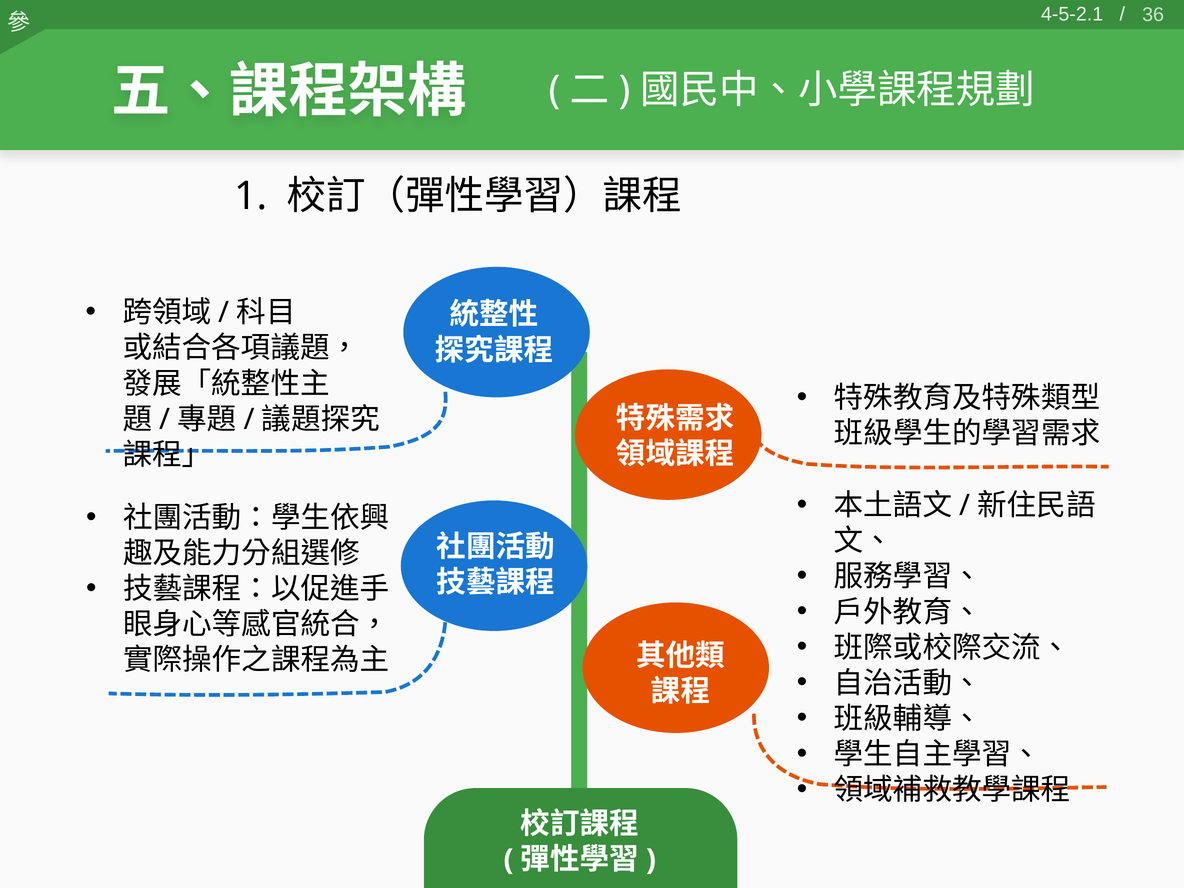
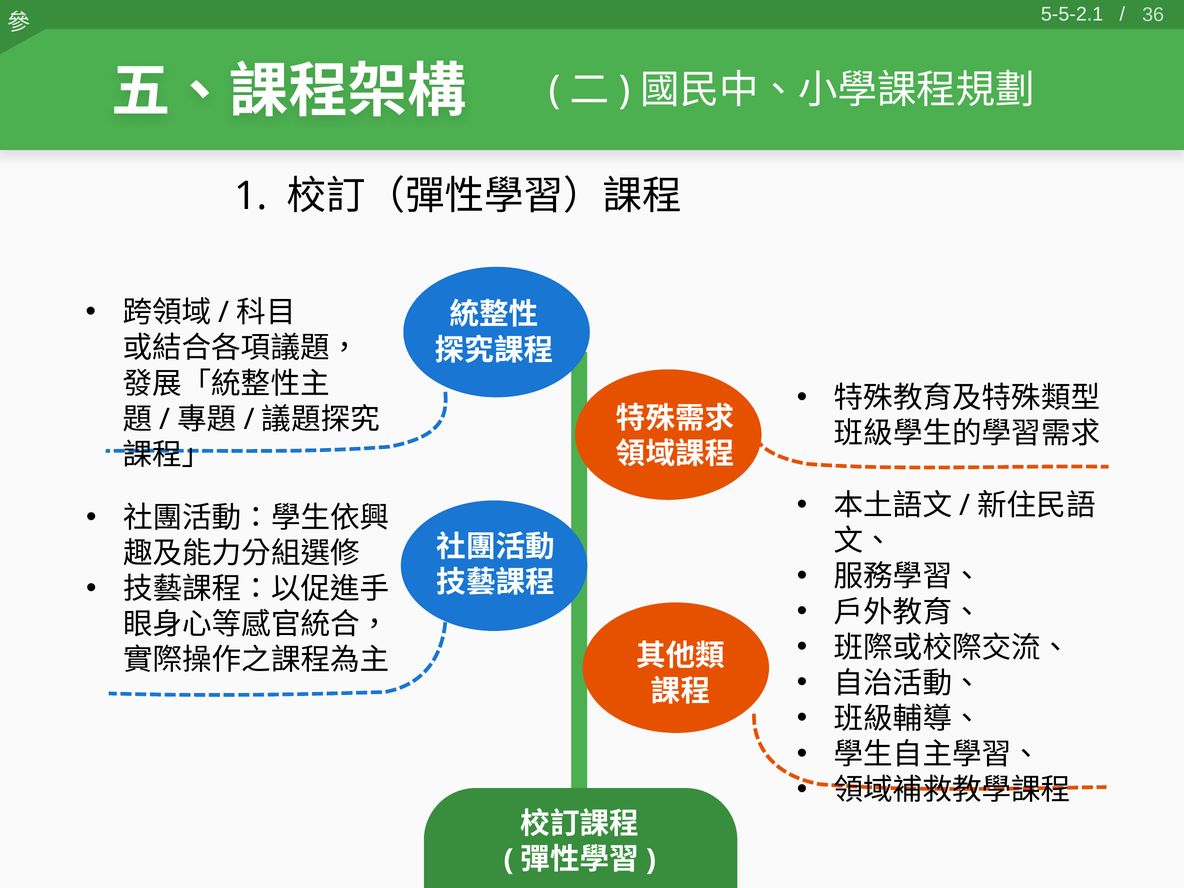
4-5-2.1: 4-5-2.1 -> 5-5-2.1 (1072, 14)
